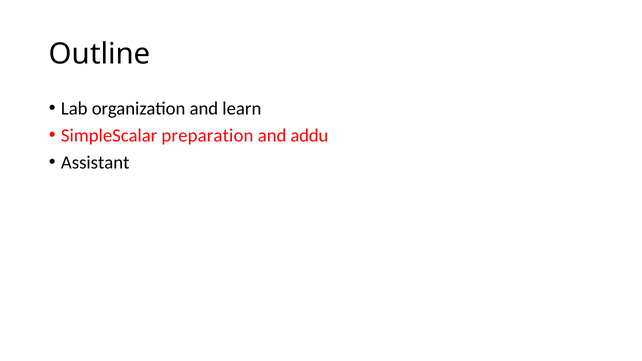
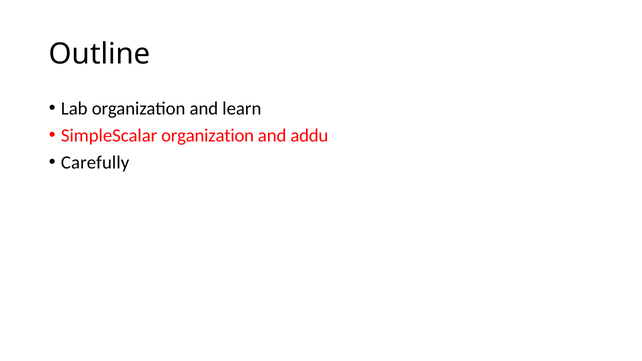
SimpleScalar preparation: preparation -> organization (208, 135)
Assistant: Assistant -> Carefully (95, 162)
